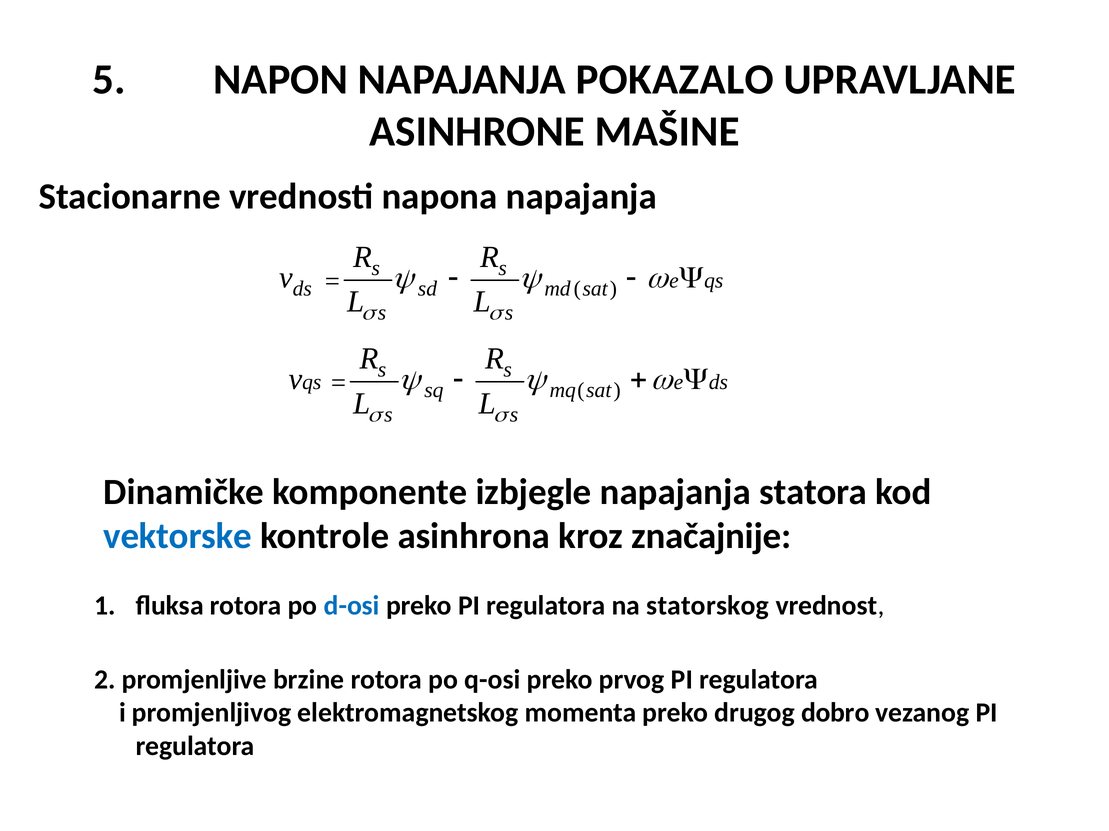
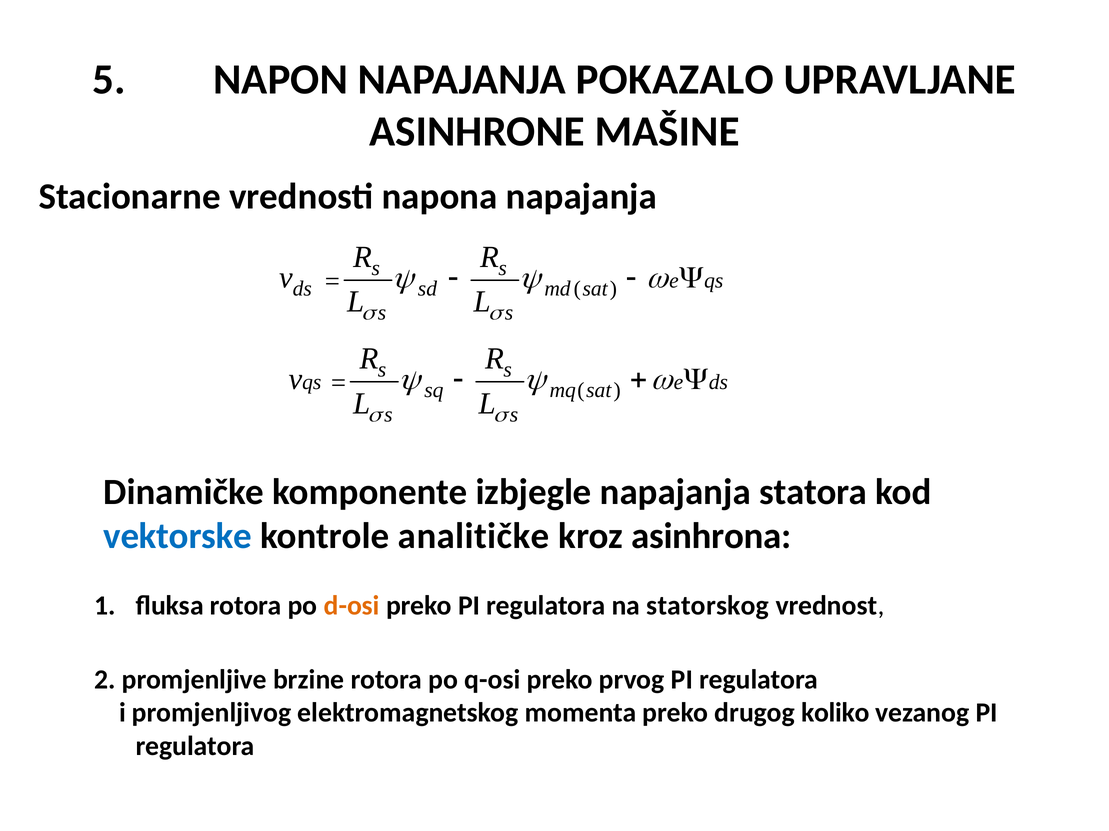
asinhrona: asinhrona -> analitičke (474, 537)
značajnije: značajnije -> asinhrona (711, 537)
d-osi colour: blue -> orange (352, 606)
dobro: dobro -> koliko (835, 713)
